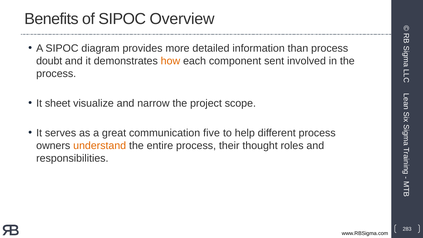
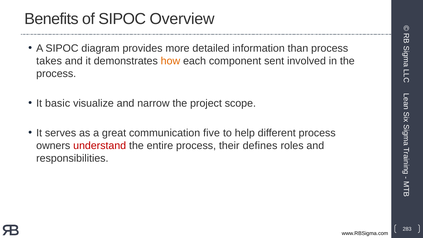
doubt: doubt -> takes (49, 61)
sheet: sheet -> basic (58, 103)
understand colour: orange -> red (100, 146)
thought: thought -> defines (260, 146)
